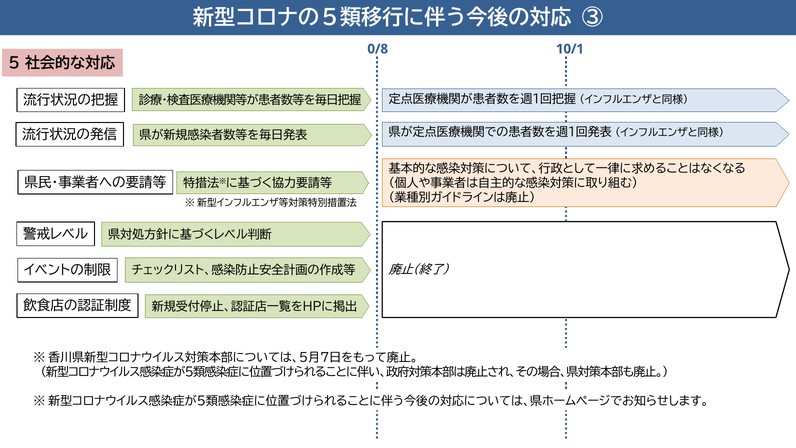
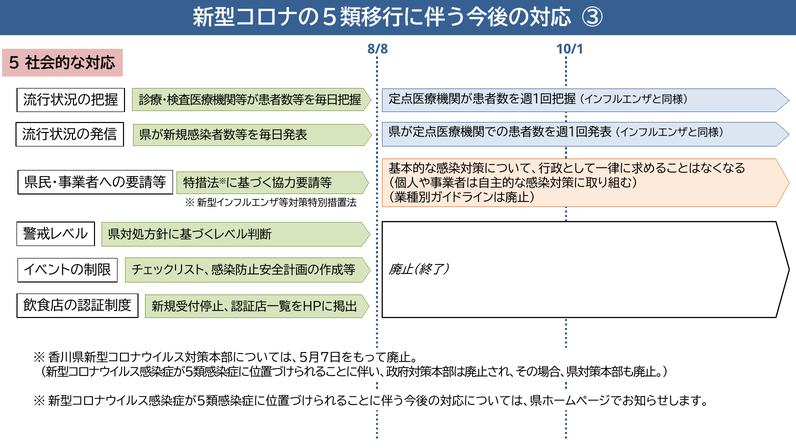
0/8: 0/8 -> 8/8 (378, 49)
